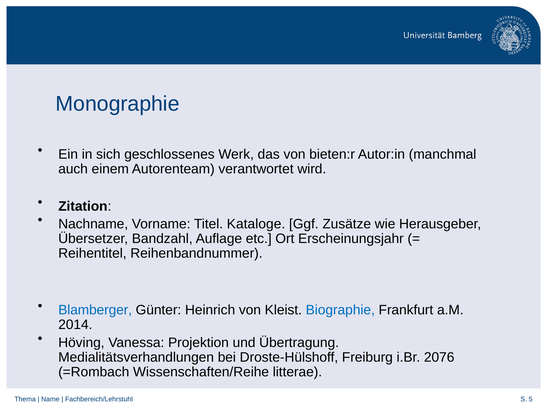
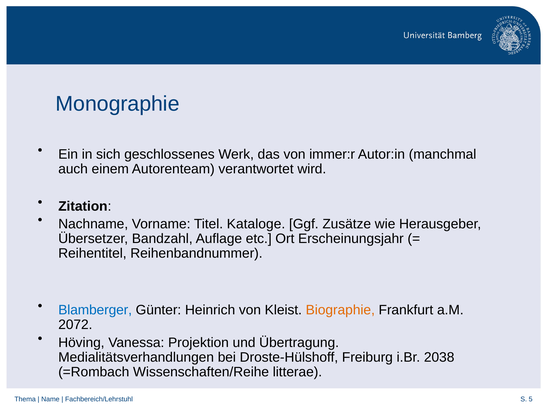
bieten:r: bieten:r -> immer:r (332, 154)
Biographie colour: blue -> orange (340, 310)
2014: 2014 -> 2072 (75, 325)
2076: 2076 -> 2038 (439, 358)
